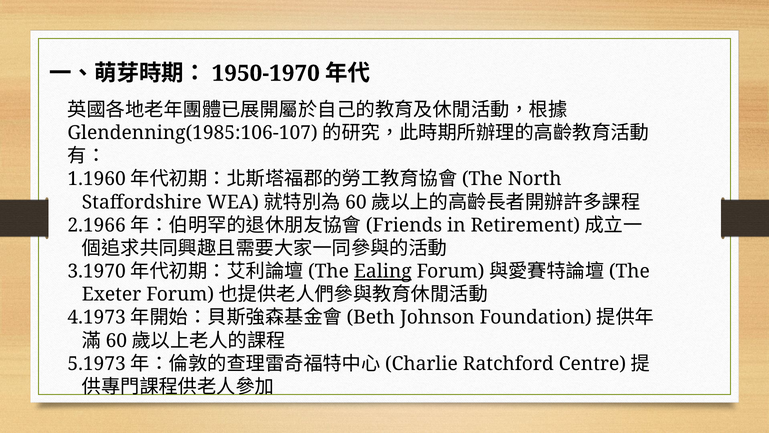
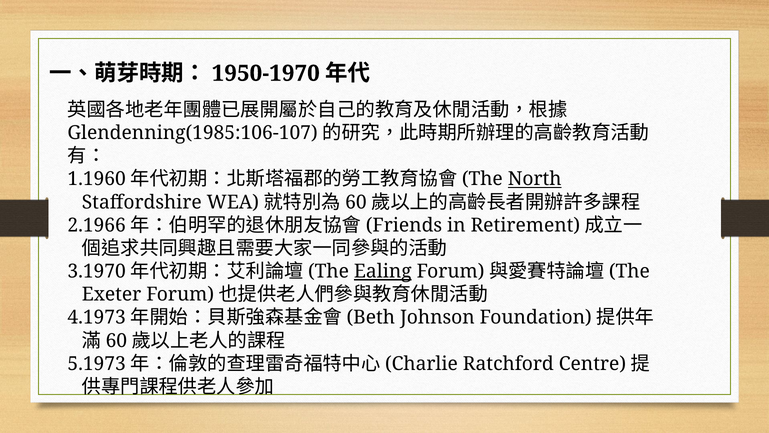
North underline: none -> present (535, 179)
